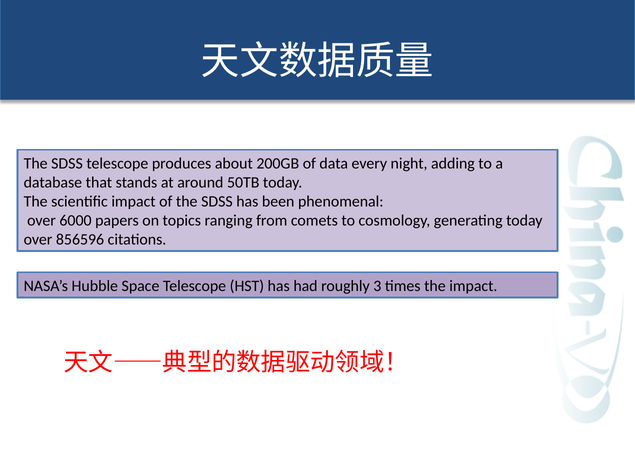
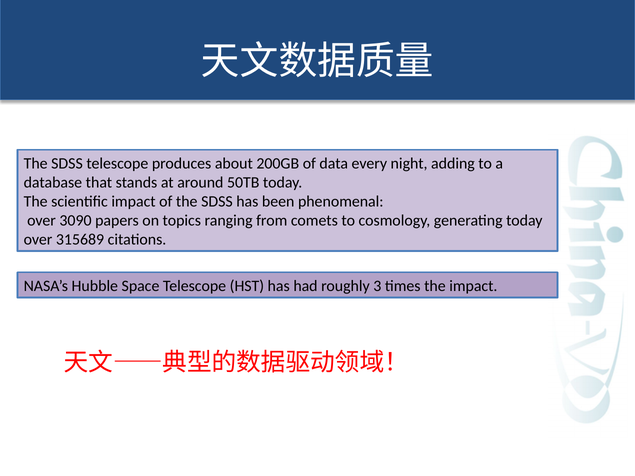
6000: 6000 -> 3090 (76, 221)
856596: 856596 -> 315689 (80, 240)
